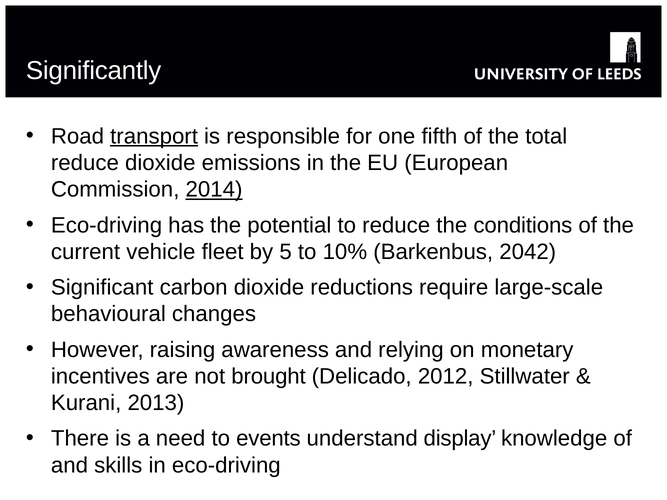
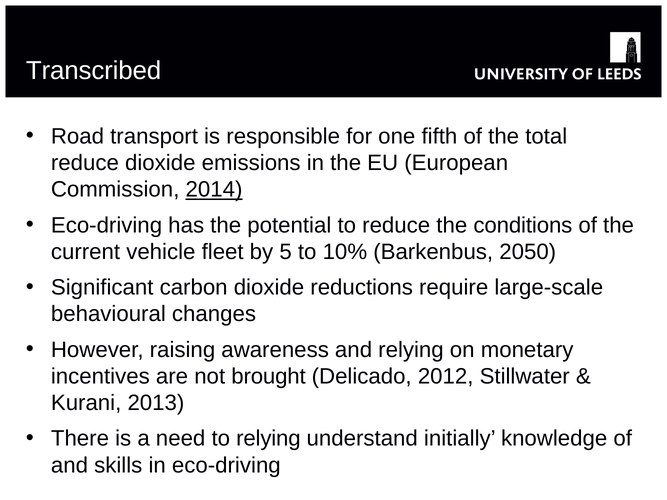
Significantly: Significantly -> Transcribed (94, 71)
transport underline: present -> none (154, 136)
2042: 2042 -> 2050 (528, 252)
to events: events -> relying (268, 439)
display: display -> initially (460, 439)
